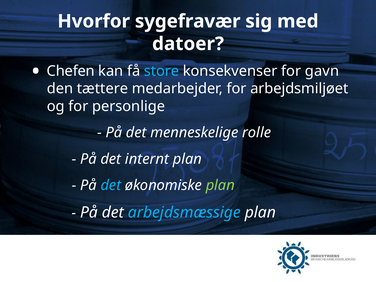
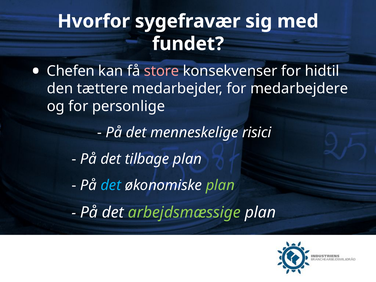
datoer: datoer -> fundet (188, 44)
store colour: light blue -> pink (162, 71)
gavn: gavn -> hidtil (322, 71)
arbejdsmiljøet: arbejdsmiljøet -> medarbejdere (299, 89)
rolle: rolle -> risici (257, 133)
internt: internt -> tilbage (147, 159)
arbejdsmæssige colour: light blue -> light green (184, 212)
